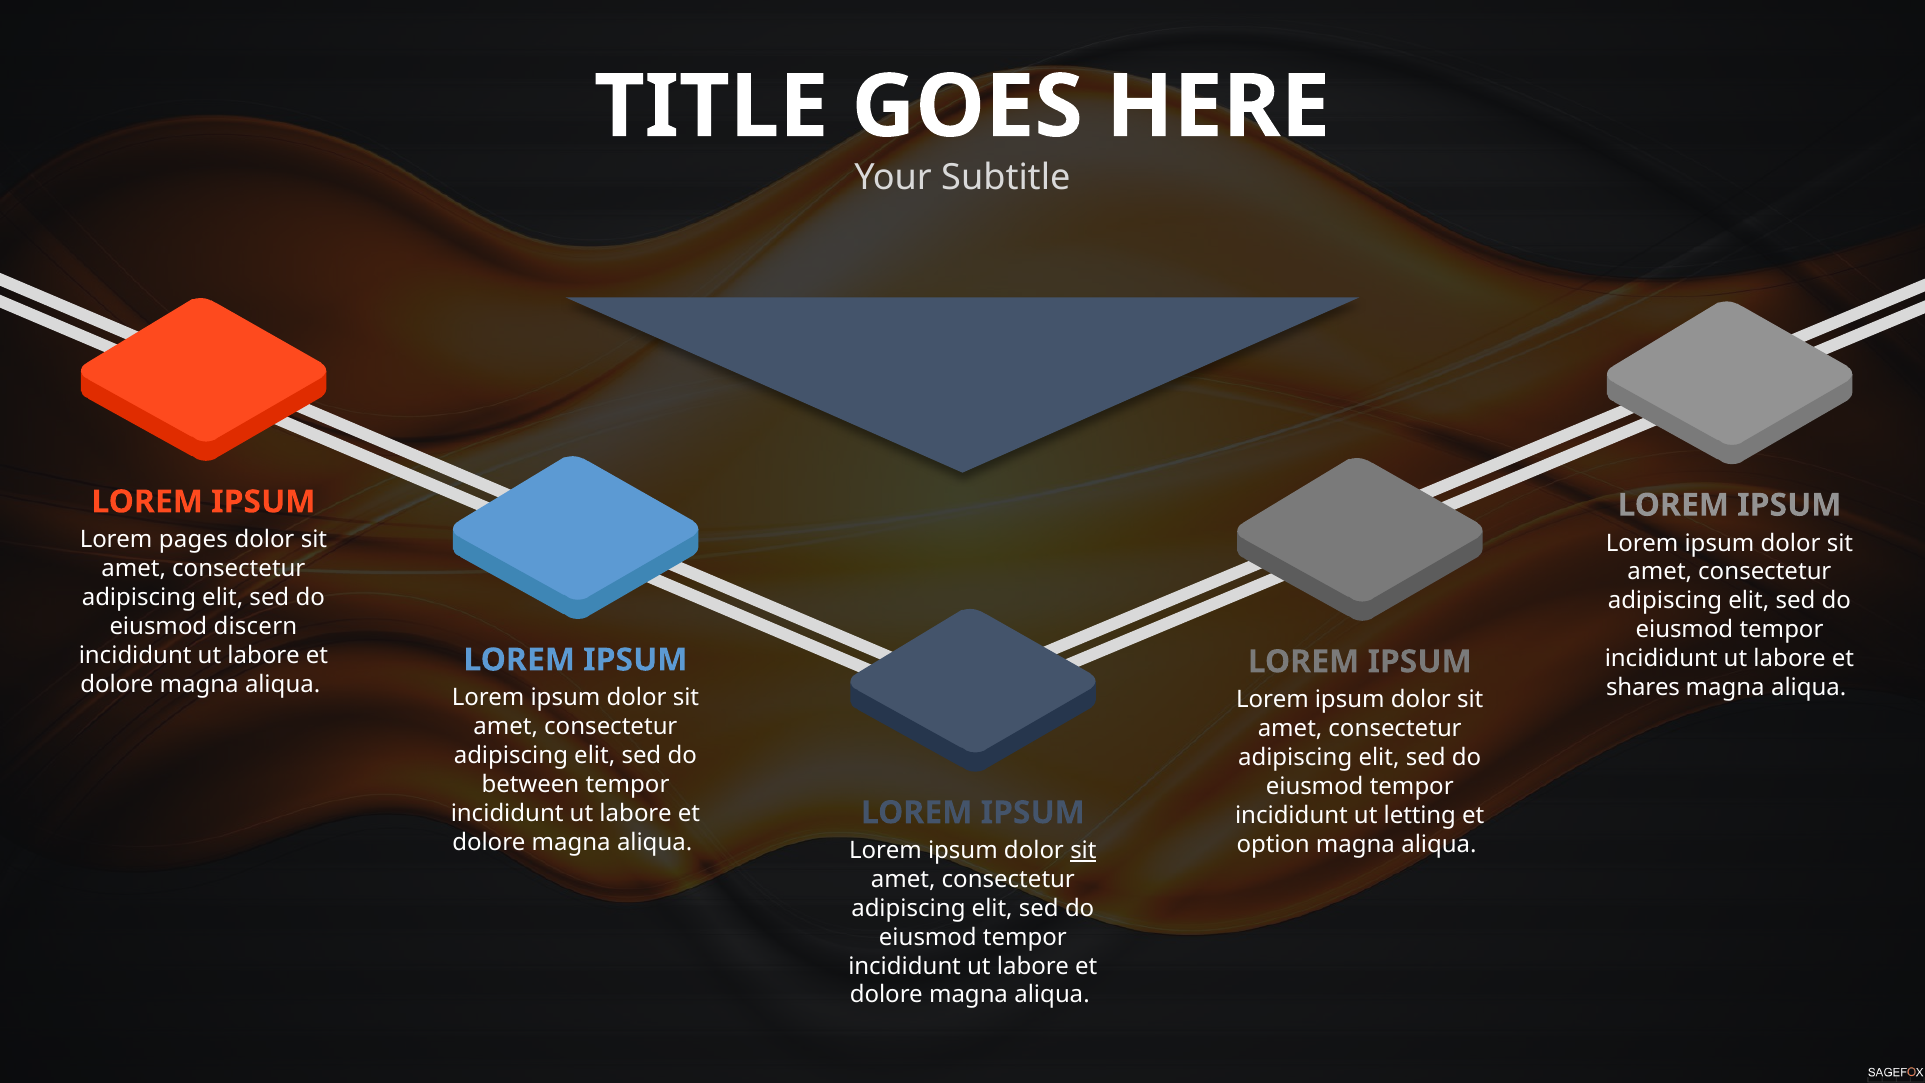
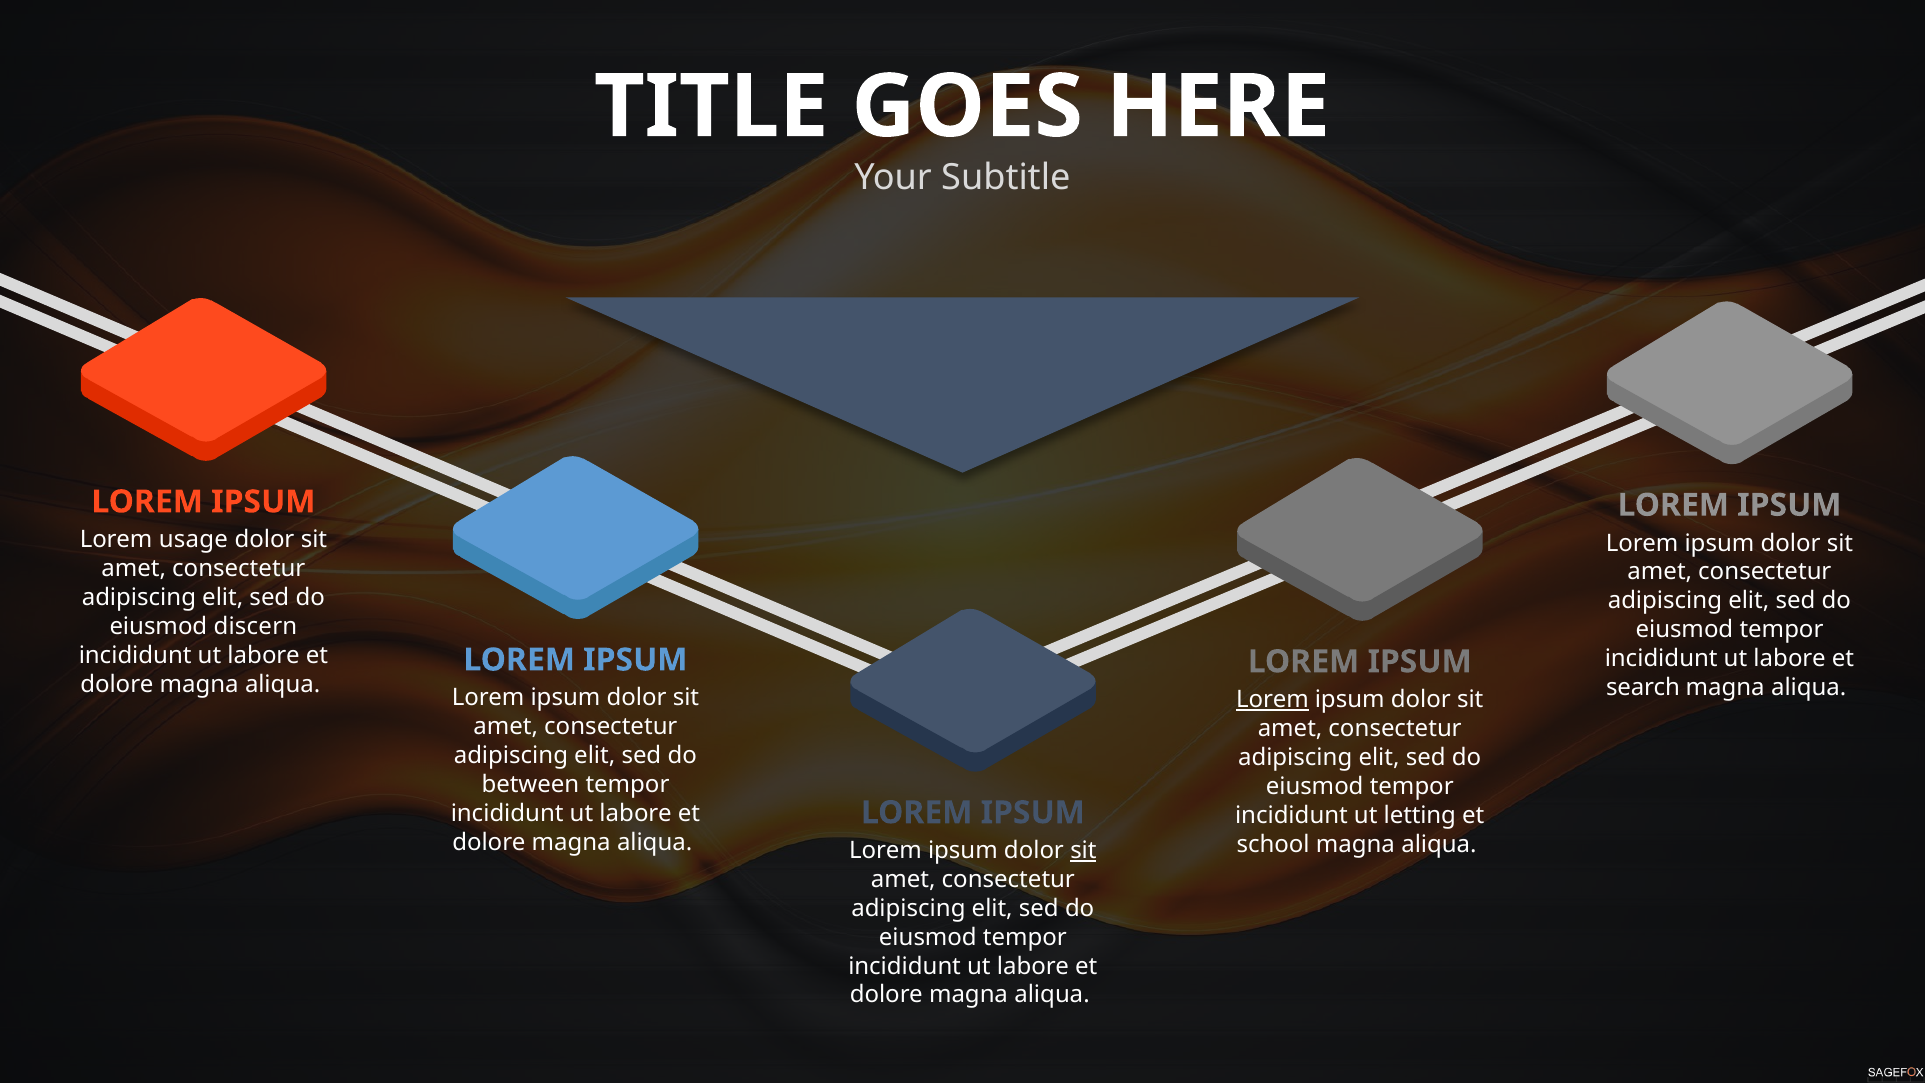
pages: pages -> usage (193, 540)
shares: shares -> search (1643, 687)
Lorem underline: none -> present (1272, 700)
option: option -> school (1273, 844)
